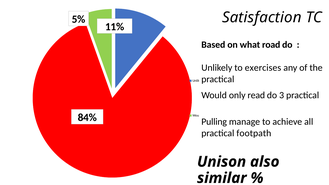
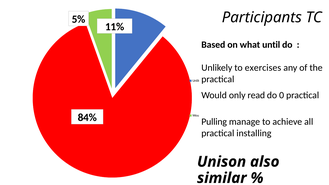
Satisfaction: Satisfaction -> Participants (262, 17)
road: road -> until (271, 45)
3: 3 -> 0 (282, 95)
footpath: footpath -> installing (254, 133)
